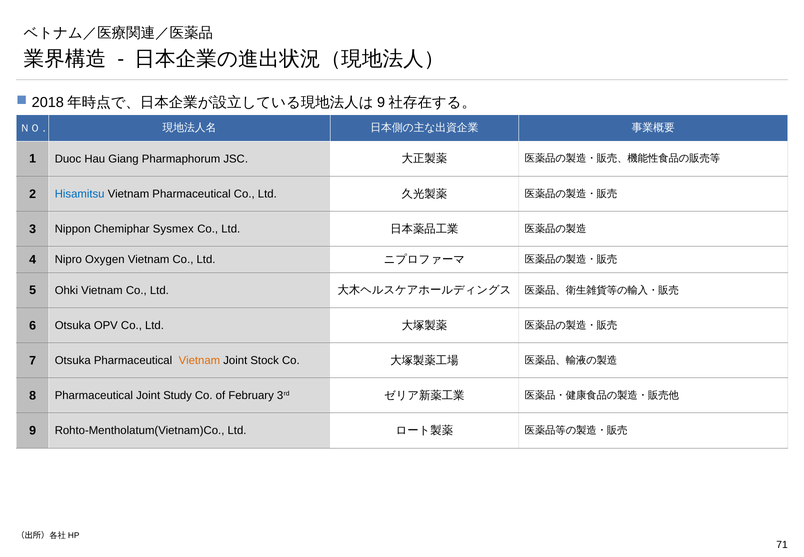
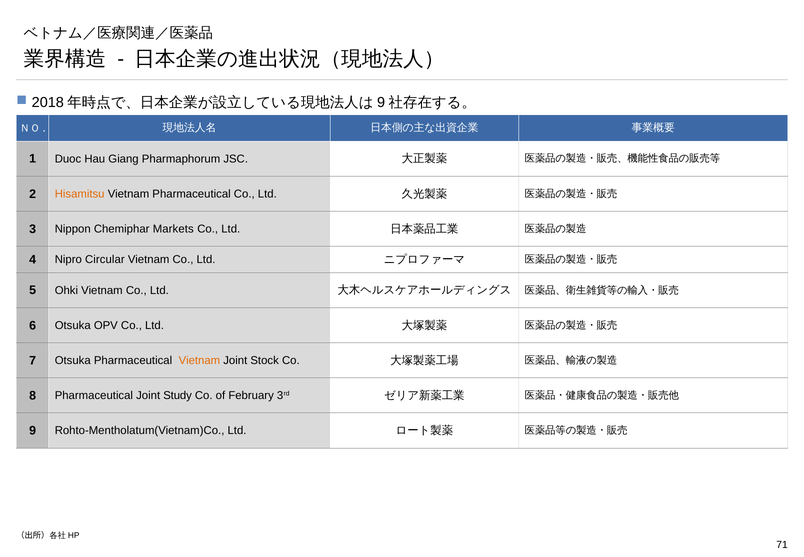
Hisamitsu colour: blue -> orange (80, 194)
Sysmex: Sysmex -> Markets (173, 229)
Oxygen: Oxygen -> Circular (105, 259)
